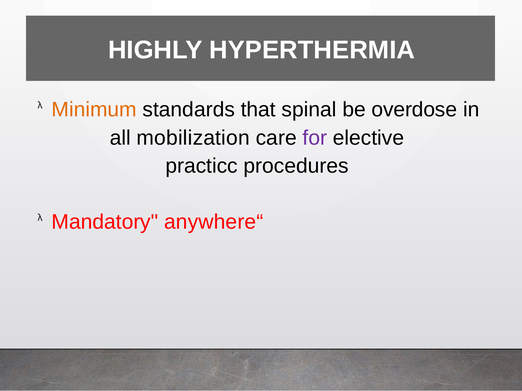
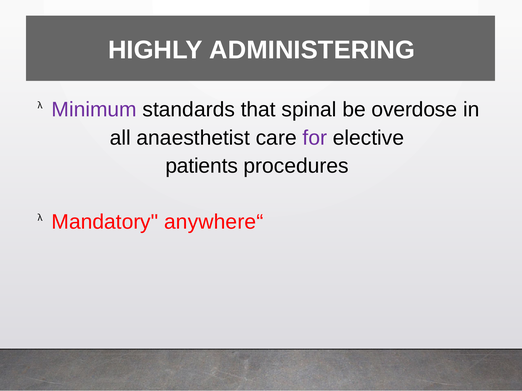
HYPERTHERMIA: HYPERTHERMIA -> ADMINISTERING (312, 50)
Minimum colour: orange -> purple (94, 110)
mobilization: mobilization -> anaesthetist (193, 138)
practicc: practicc -> patients (202, 166)
